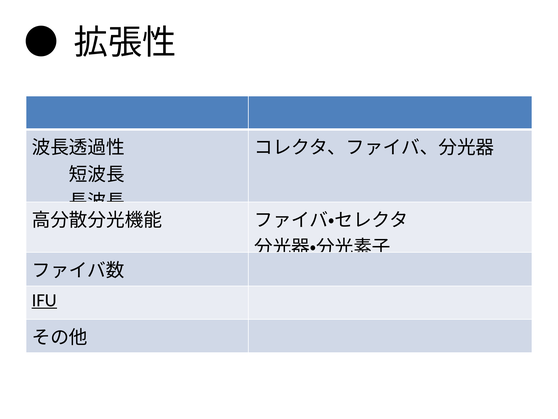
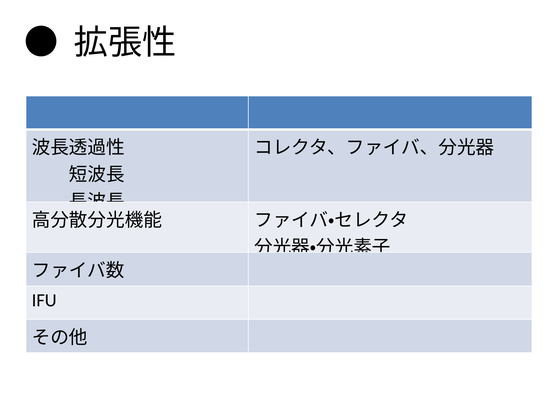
IFU underline: present -> none (44, 300)
